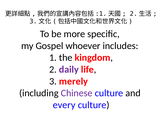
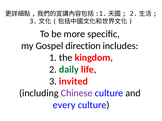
whoever: whoever -> direction (83, 46)
daily colour: purple -> green (69, 70)
merely: merely -> invited (73, 82)
